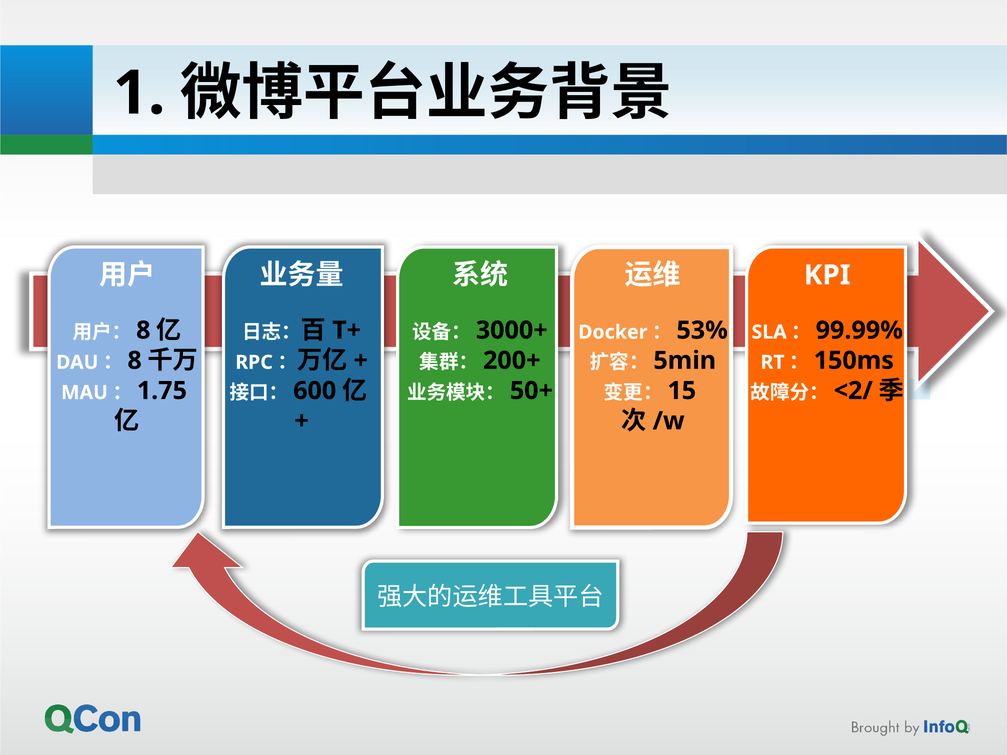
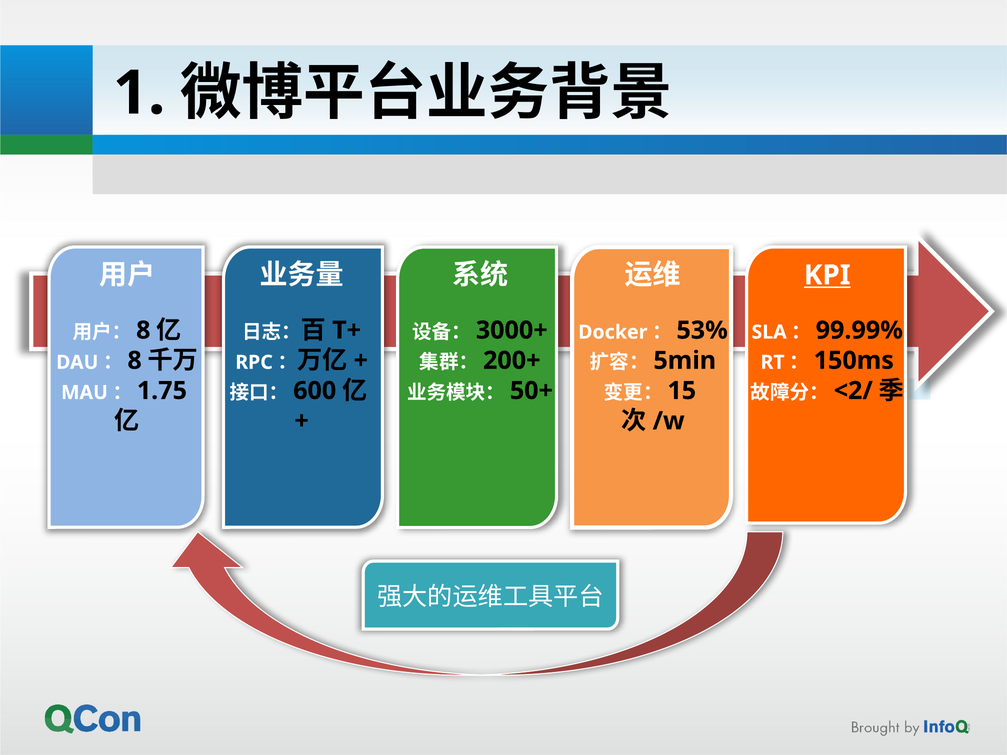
KPI underline: none -> present (827, 275)
